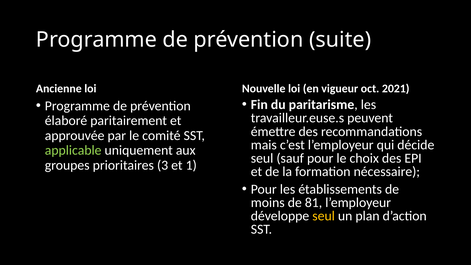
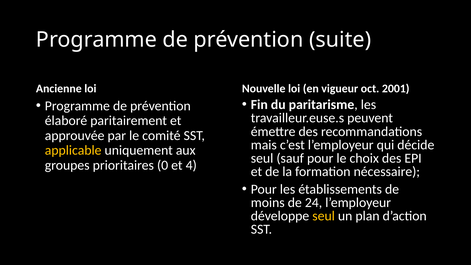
2021: 2021 -> 2001 (396, 89)
applicable colour: light green -> yellow (73, 150)
3: 3 -> 0 (163, 165)
1: 1 -> 4 (191, 165)
81: 81 -> 24 (314, 203)
